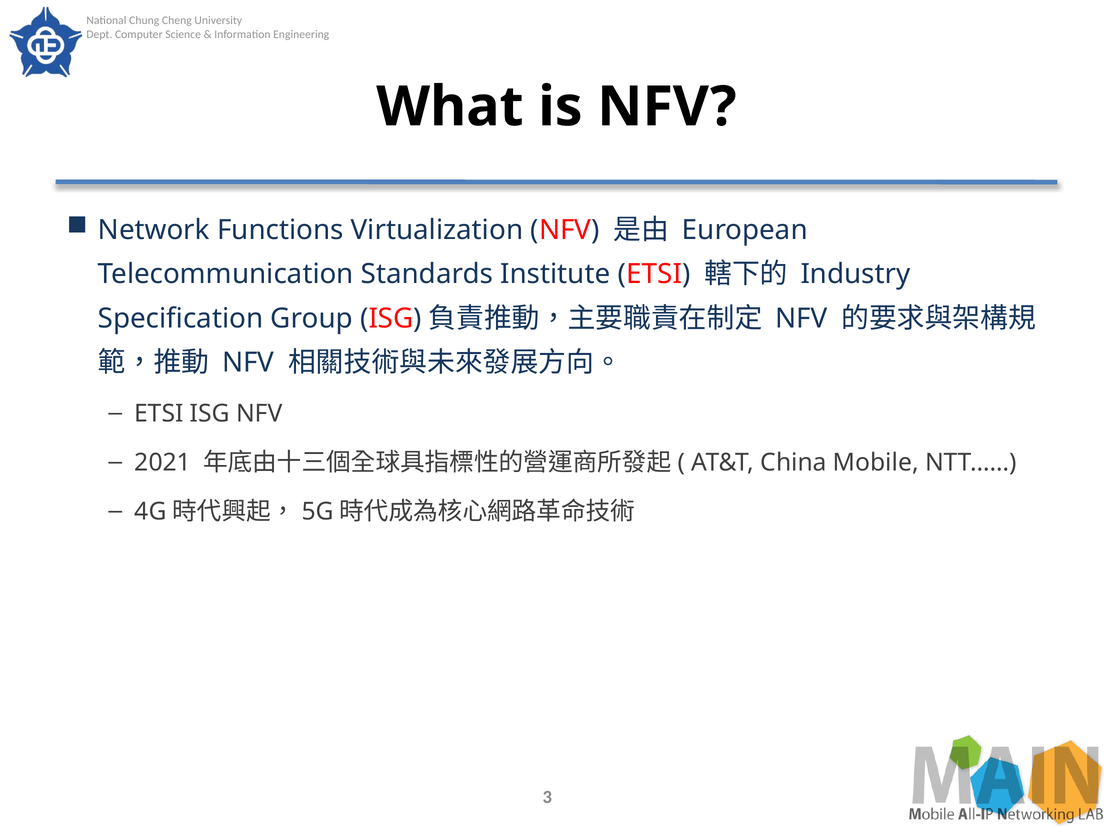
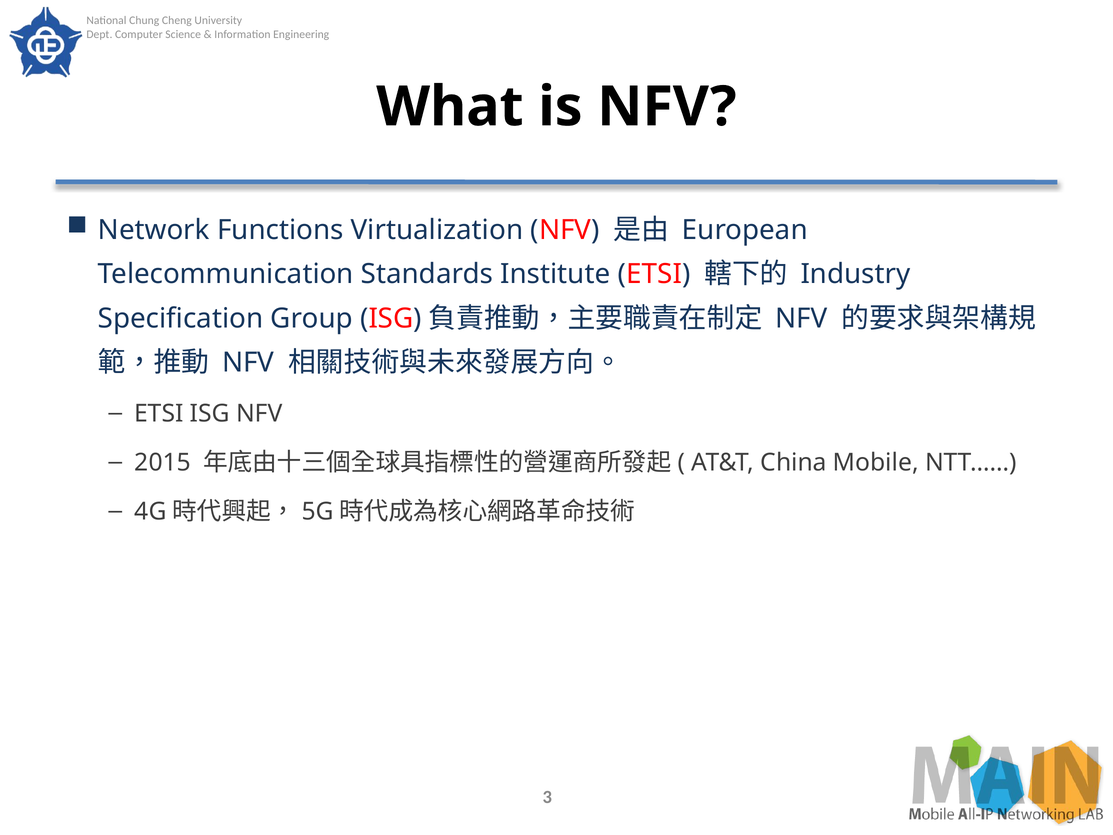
2021: 2021 -> 2015 (163, 462)
